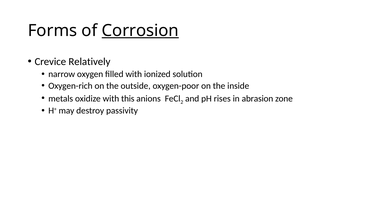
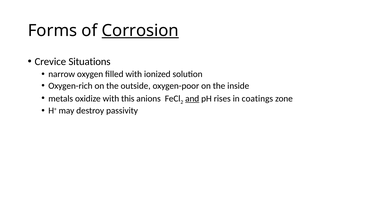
Relatively: Relatively -> Situations (90, 62)
and underline: none -> present (192, 99)
abrasion: abrasion -> coatings (257, 99)
